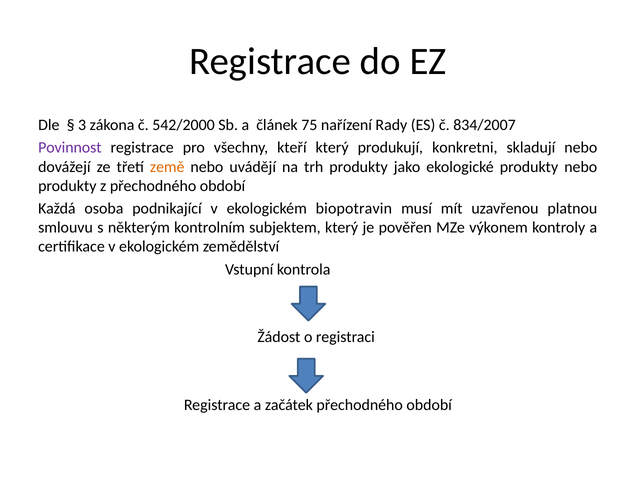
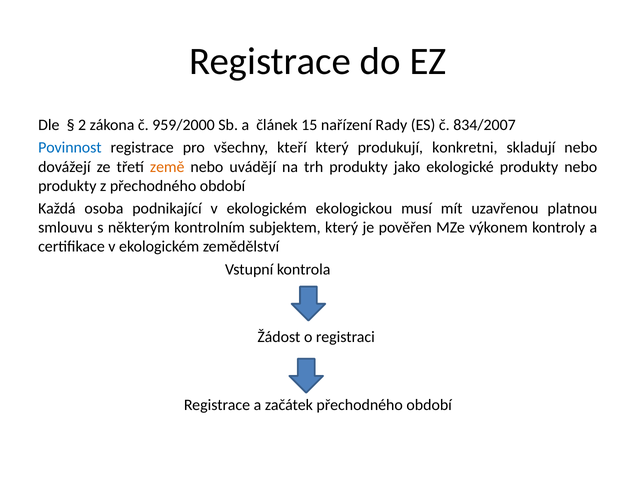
3: 3 -> 2 (82, 125)
542/2000: 542/2000 -> 959/2000 (184, 125)
75: 75 -> 15 (309, 125)
Povinnost colour: purple -> blue (70, 148)
biopotravin: biopotravin -> ekologickou (354, 209)
